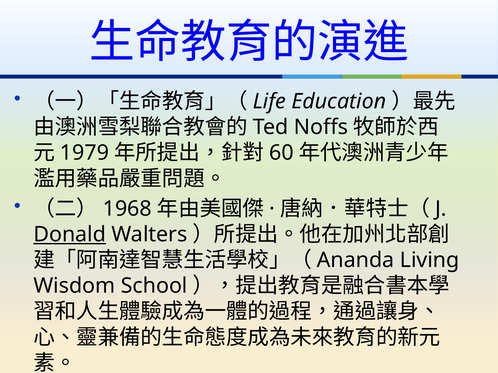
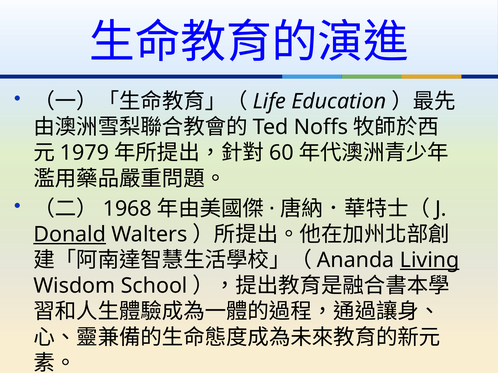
Living underline: none -> present (430, 261)
